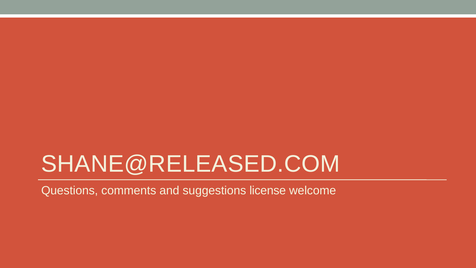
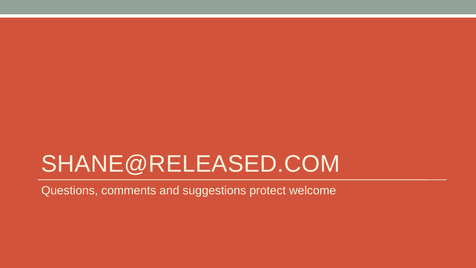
license: license -> protect (268, 190)
